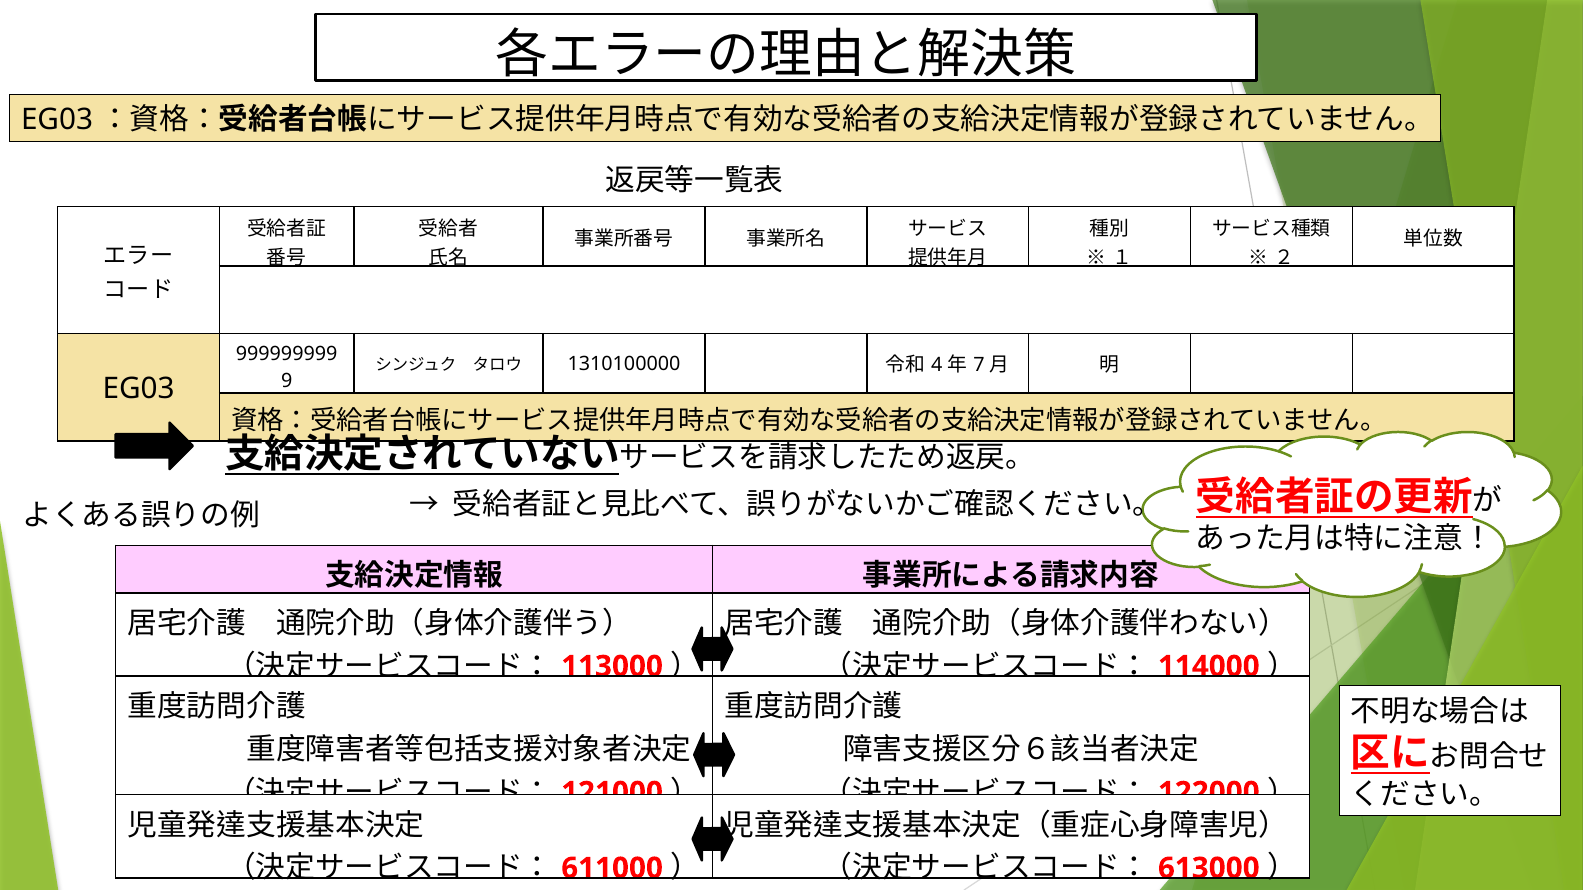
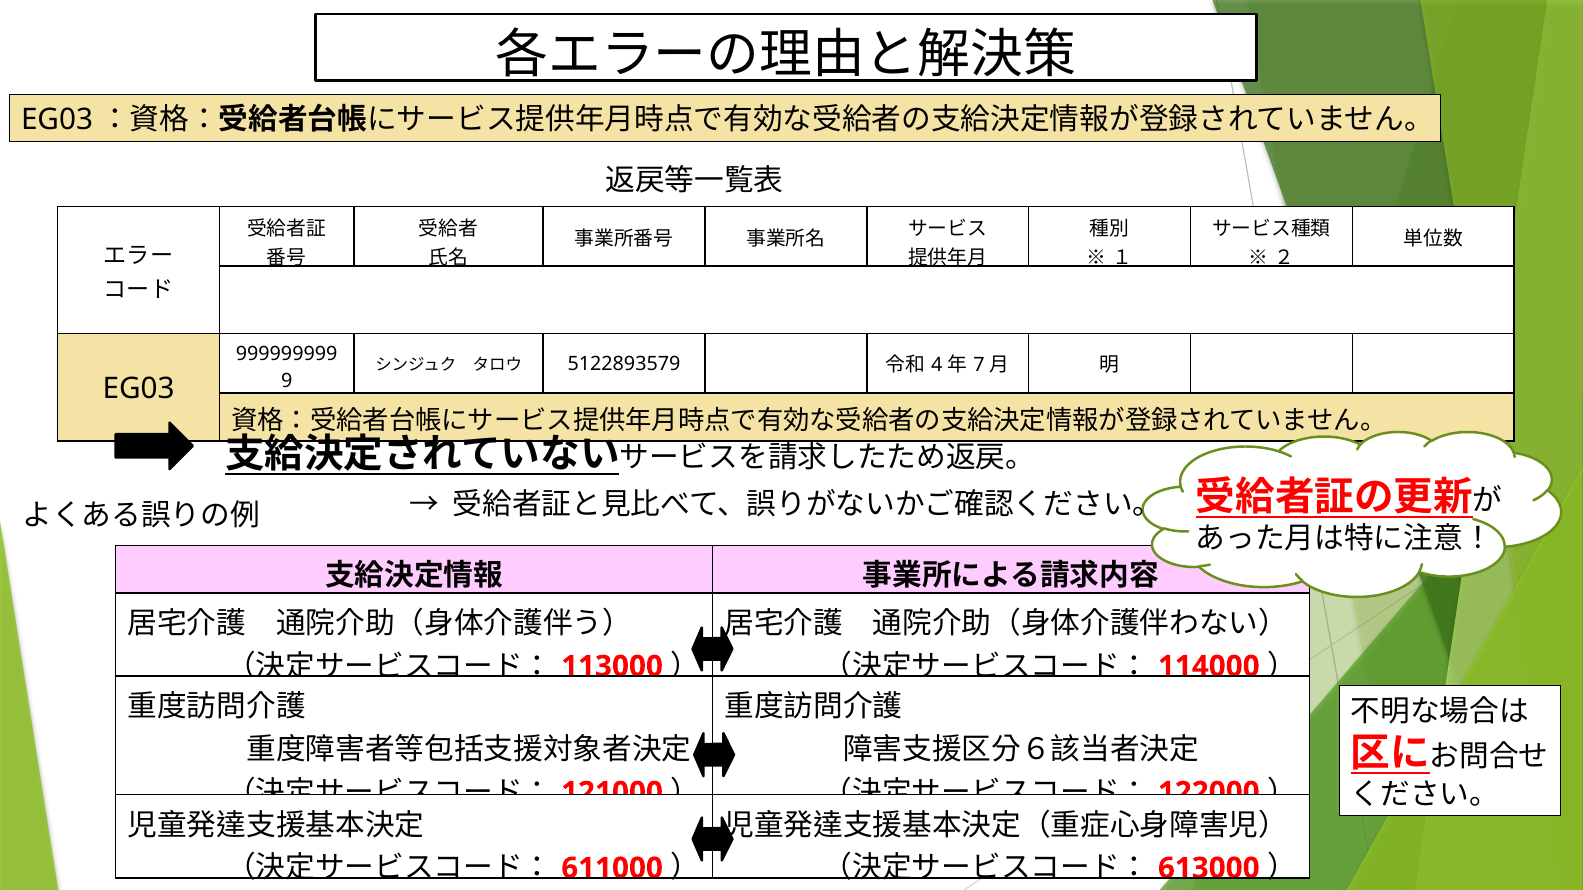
1310100000: 1310100000 -> 5122893579 (624, 365)
